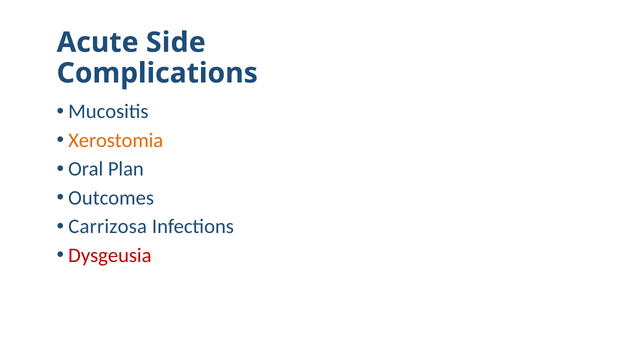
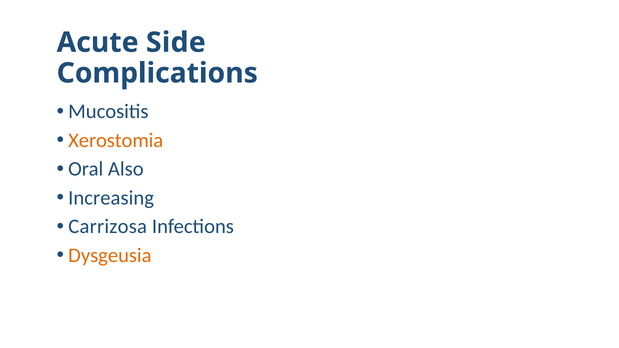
Plan: Plan -> Also (126, 169)
Outcomes: Outcomes -> Increasing (111, 198)
Dysgeusia colour: red -> orange (110, 255)
